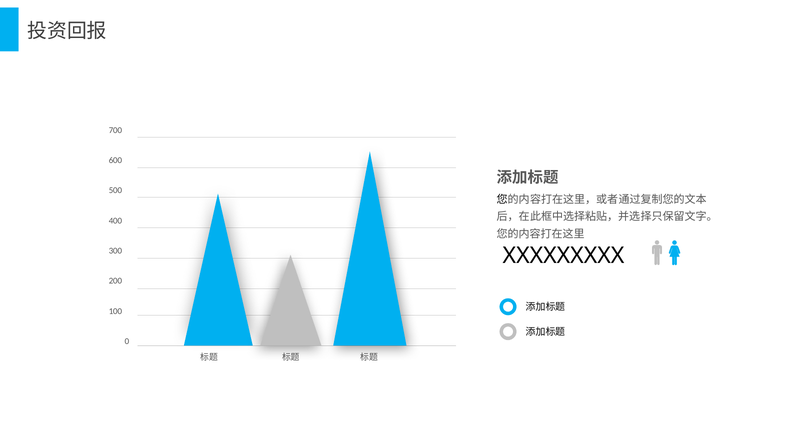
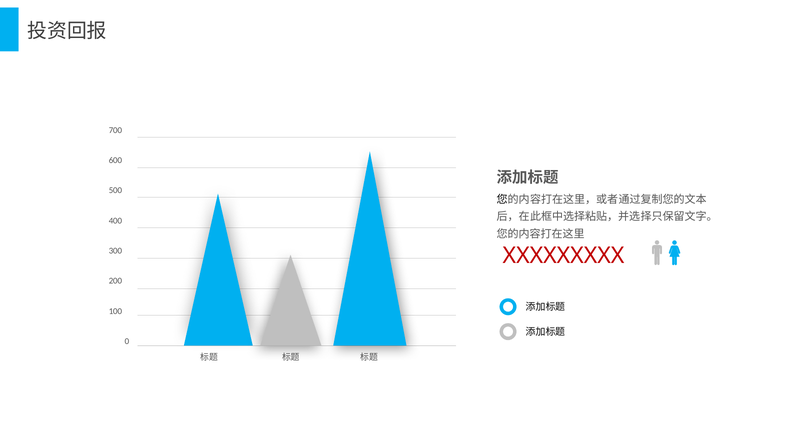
XXXXXXXXX colour: black -> red (563, 256)
